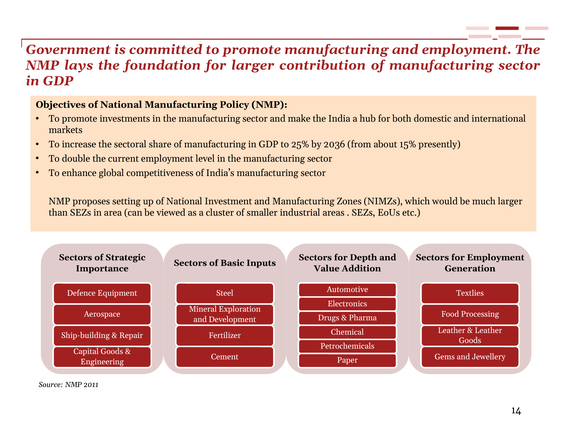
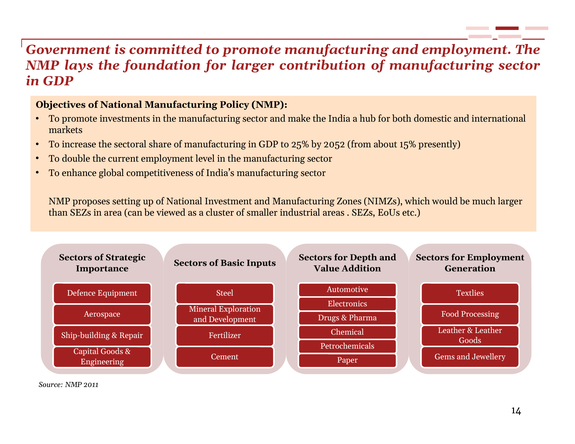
2036: 2036 -> 2052 (334, 145)
